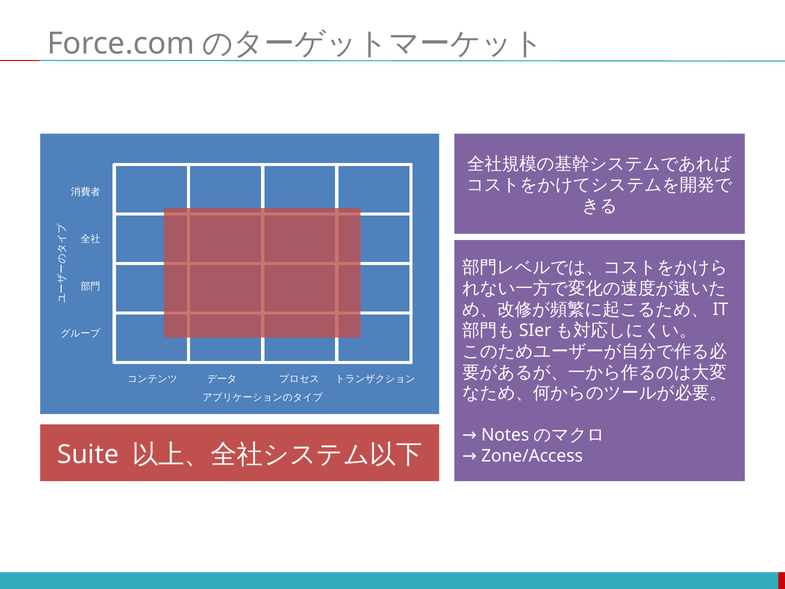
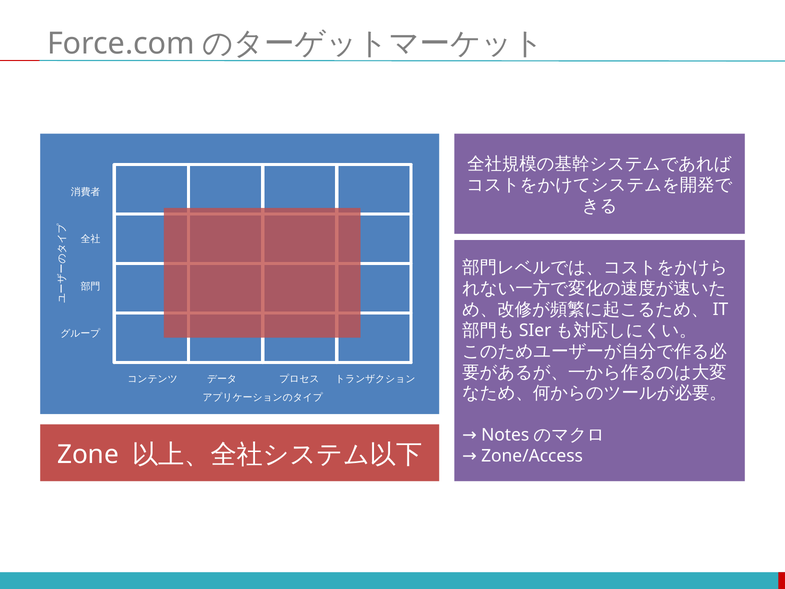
Suite: Suite -> Zone (88, 454)
